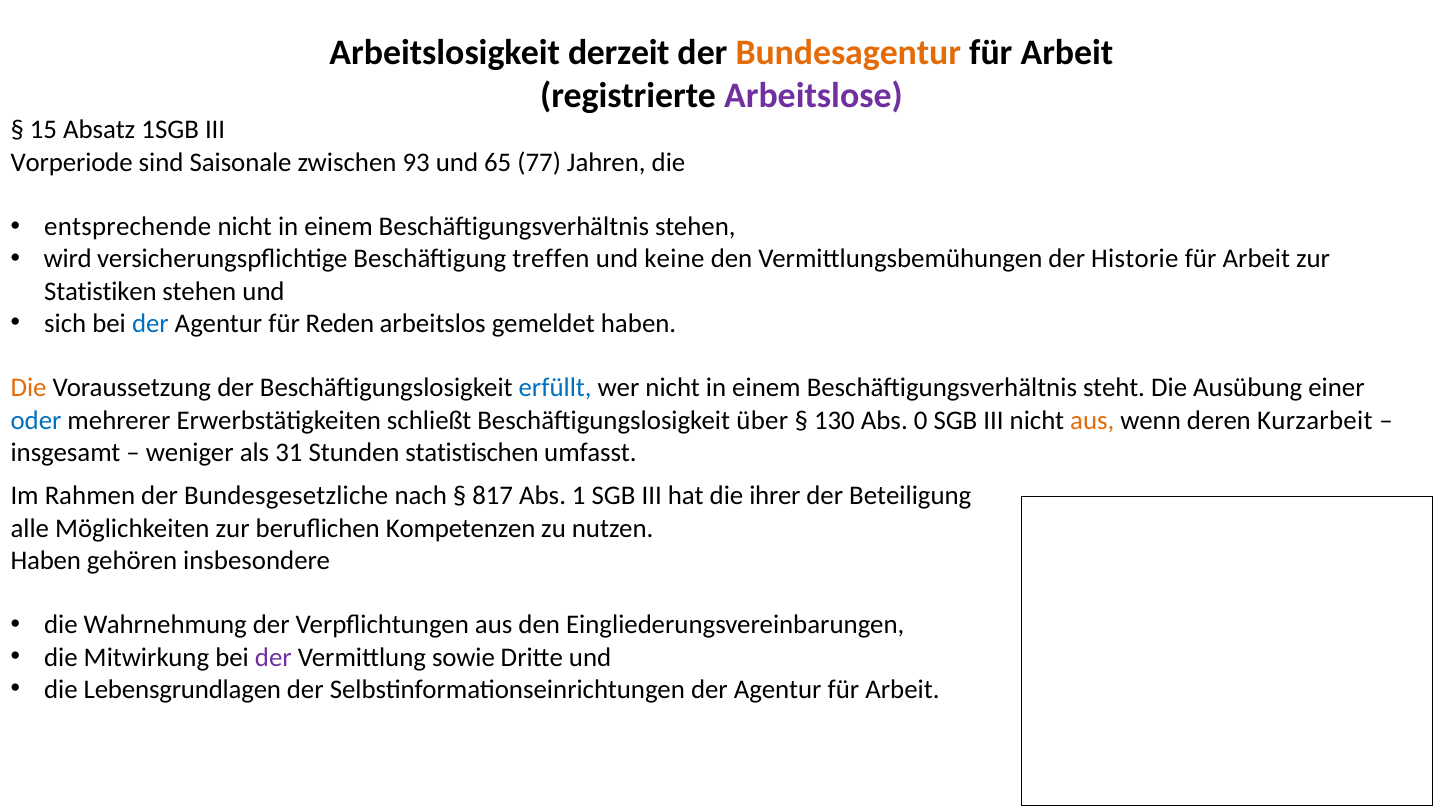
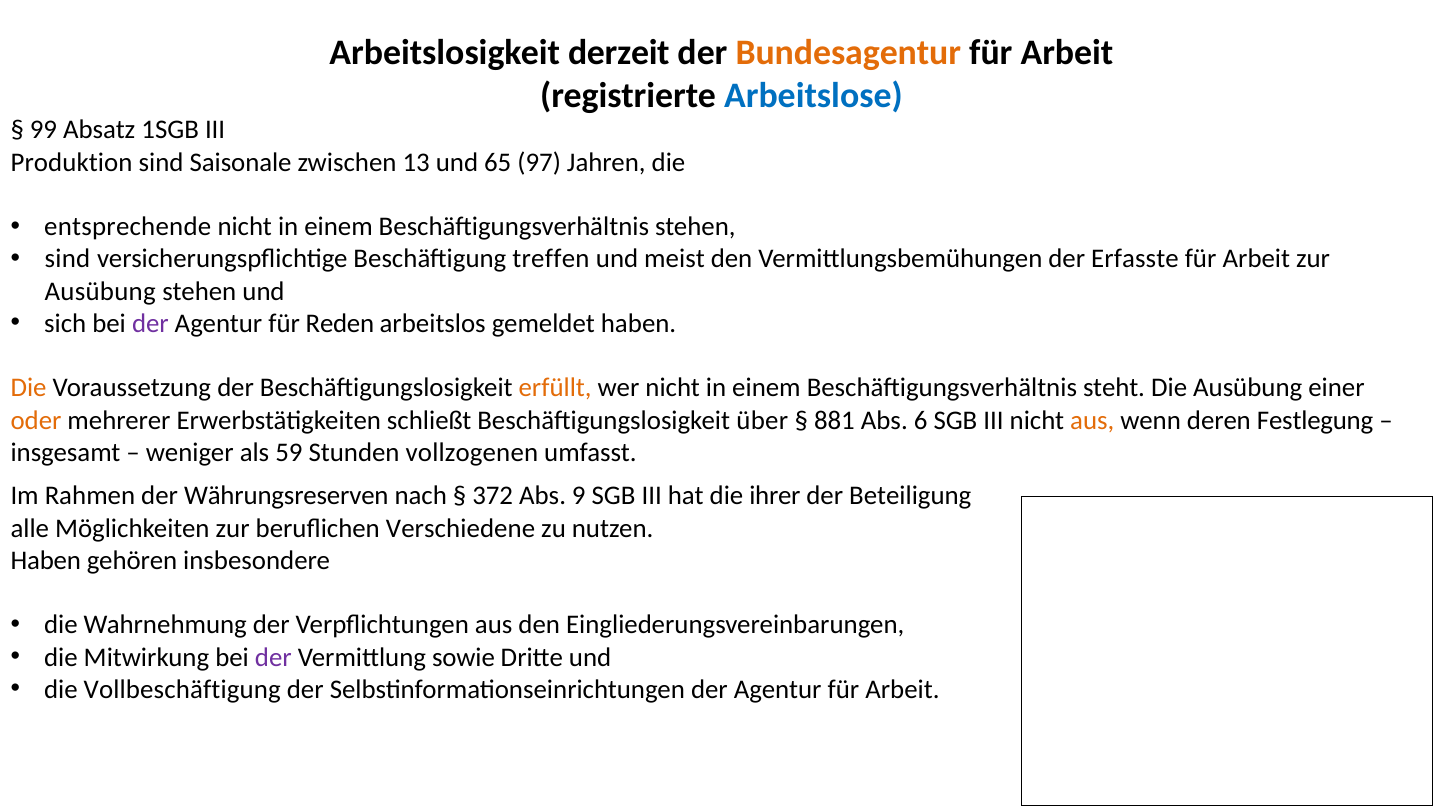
Arbeitslose colour: purple -> blue (813, 96)
15: 15 -> 99 (43, 130)
Vorperiode: Vorperiode -> Produktion (72, 162)
93: 93 -> 13 (416, 162)
77: 77 -> 97 (539, 162)
wird: wird -> sind (67, 259)
keine: keine -> meist (675, 259)
Historie: Historie -> Erfasste (1135, 259)
Statistiken: Statistiken -> Ausübung (100, 291)
der colour: blue -> purple (150, 323)
erfüllt colour: blue -> orange (555, 388)
oder colour: blue -> orange (36, 420)
130: 130 -> 881 (834, 420)
0: 0 -> 6 (921, 420)
Kurzarbeit: Kurzarbeit -> Festlegung (1315, 420)
31: 31 -> 59 (289, 452)
statistischen: statistischen -> vollzogenen (472, 452)
Bundesgesetzliche: Bundesgesetzliche -> Währungsreserven (286, 496)
817: 817 -> 372 (493, 496)
1: 1 -> 9 (579, 496)
Kompetenzen: Kompetenzen -> Verschiedene (461, 528)
Lebensgrundlagen: Lebensgrundlagen -> Vollbeschäftigung (182, 690)
